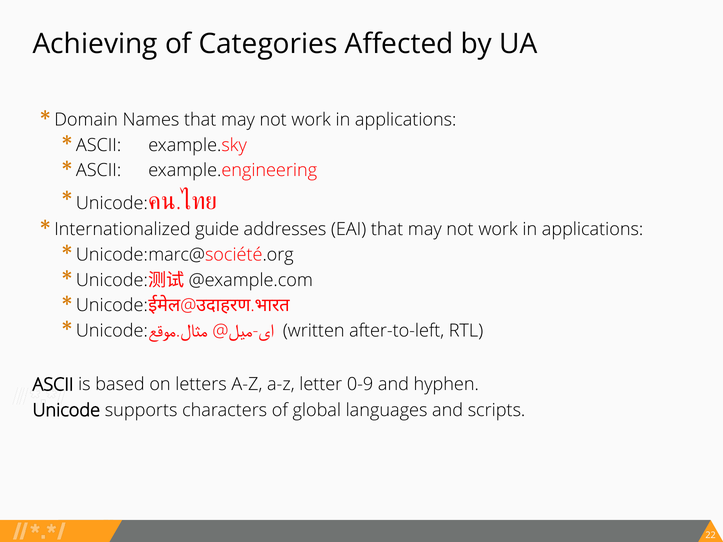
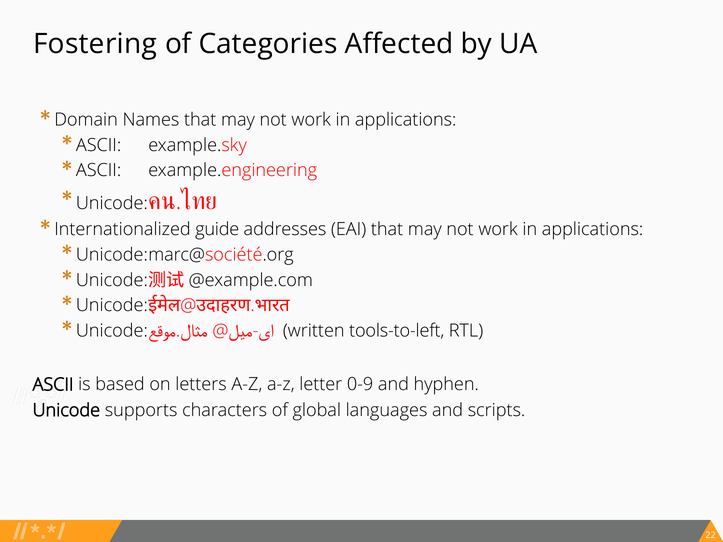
Achieving: Achieving -> Fostering (95, 44)
after-to-left: after-to-left -> tools-to-left (397, 331)
